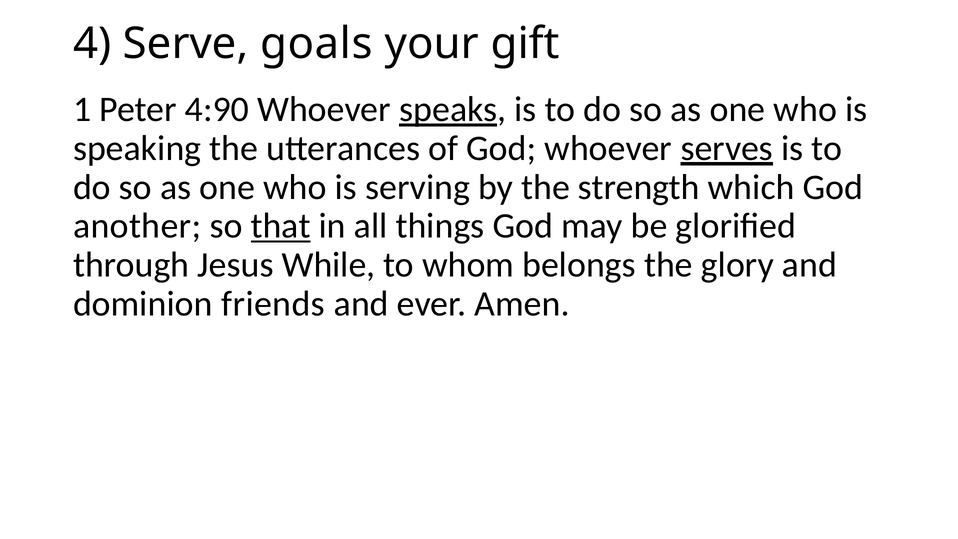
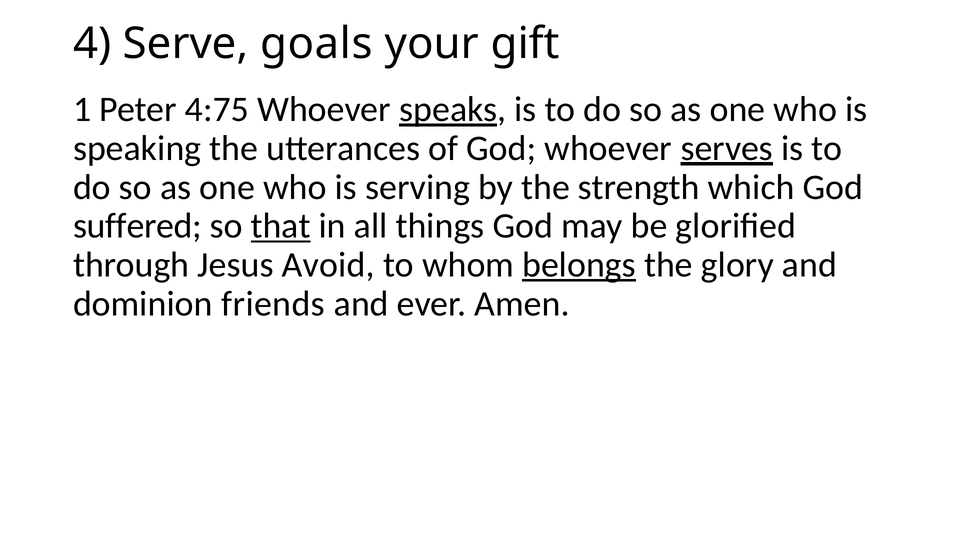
4:90: 4:90 -> 4:75 (217, 110)
another: another -> suffered (137, 226)
While: While -> Avoid (328, 265)
belongs underline: none -> present (579, 265)
